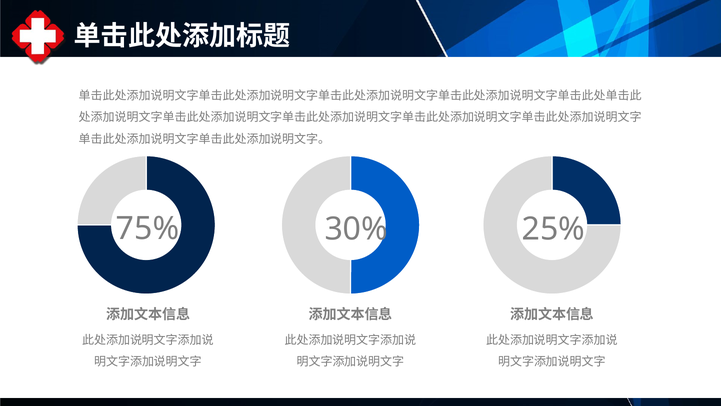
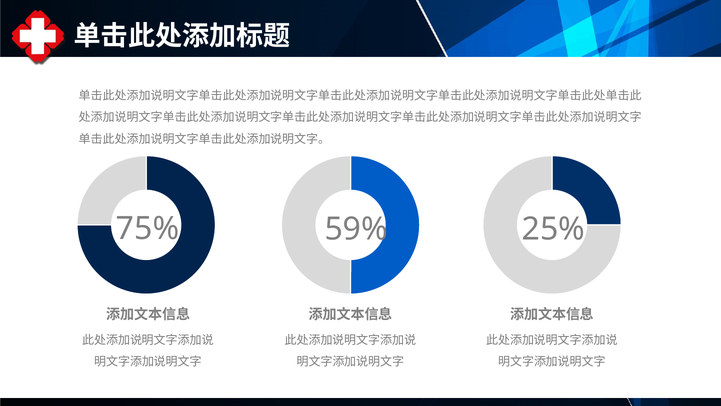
30%: 30% -> 59% (356, 229)
